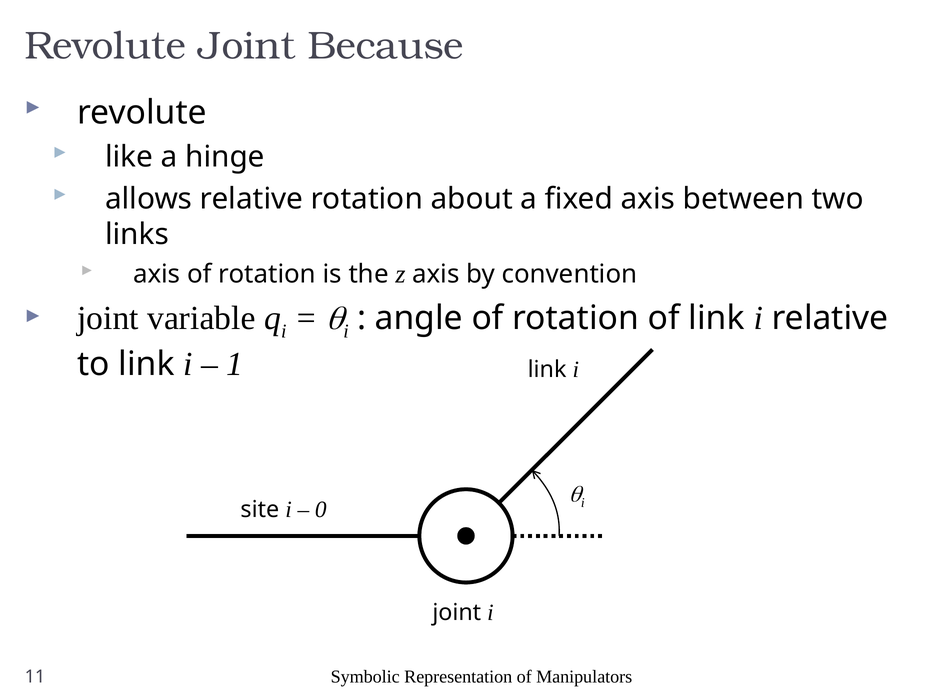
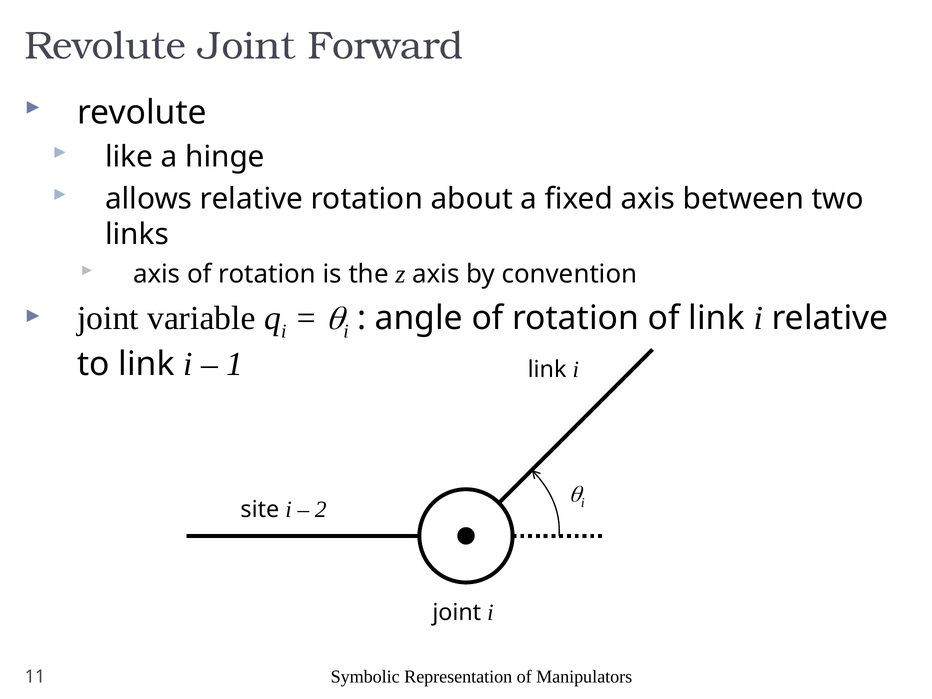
Because: Because -> Forward (386, 46)
0: 0 -> 2 (321, 509)
